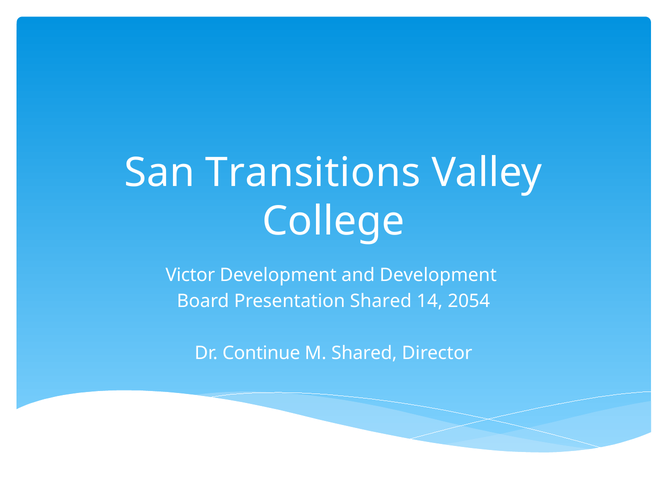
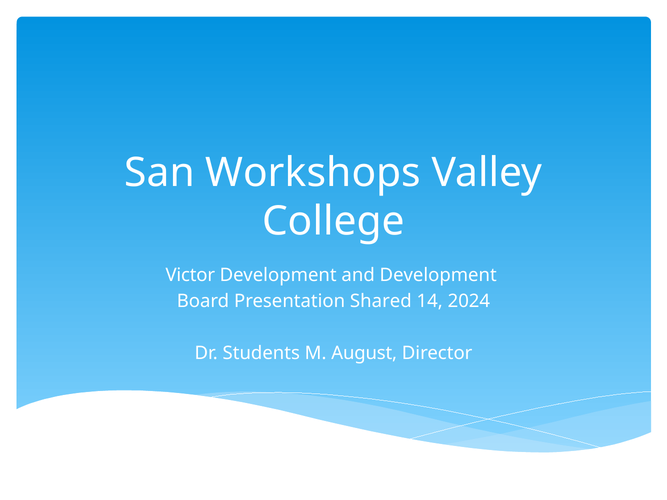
Transitions: Transitions -> Workshops (313, 173)
2054: 2054 -> 2024 (469, 301)
Continue: Continue -> Students (261, 353)
M Shared: Shared -> August (364, 353)
